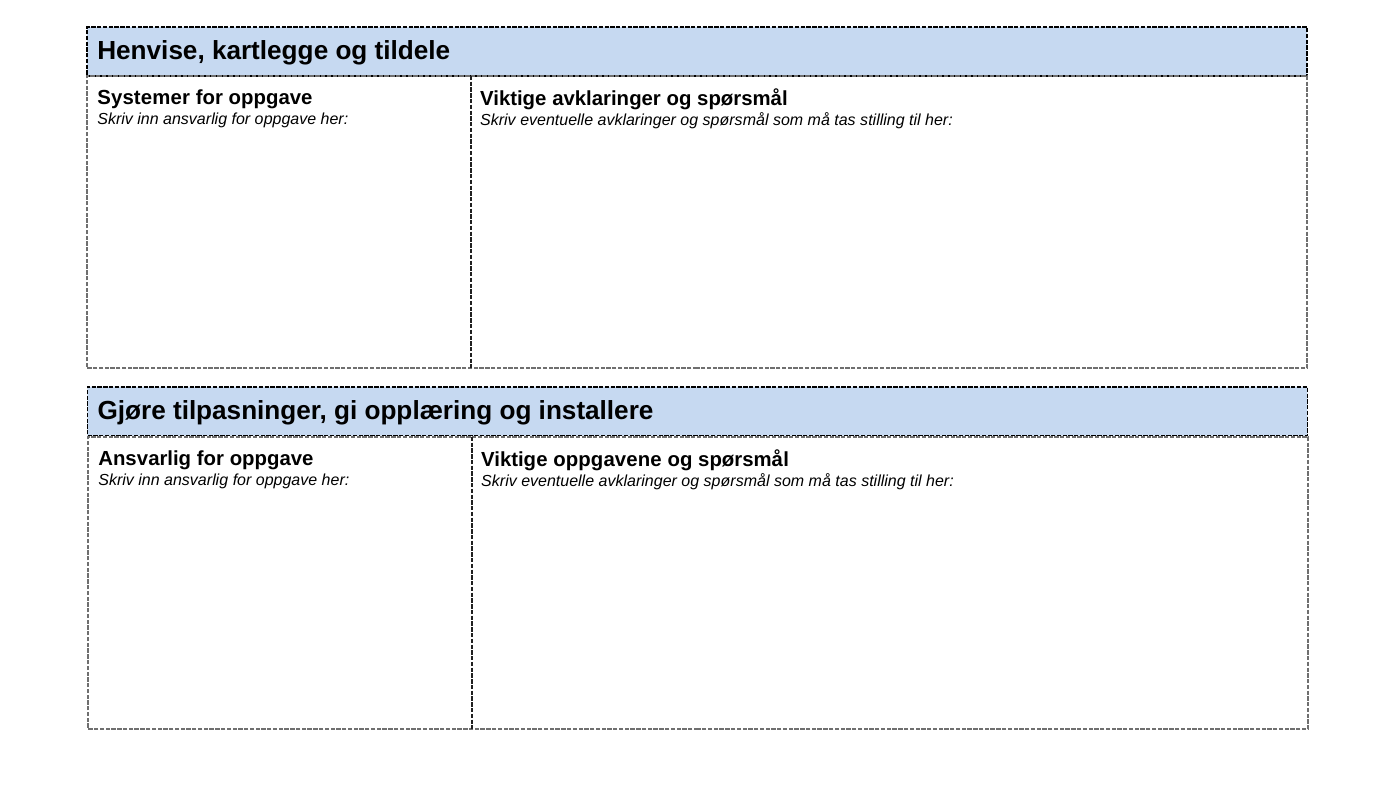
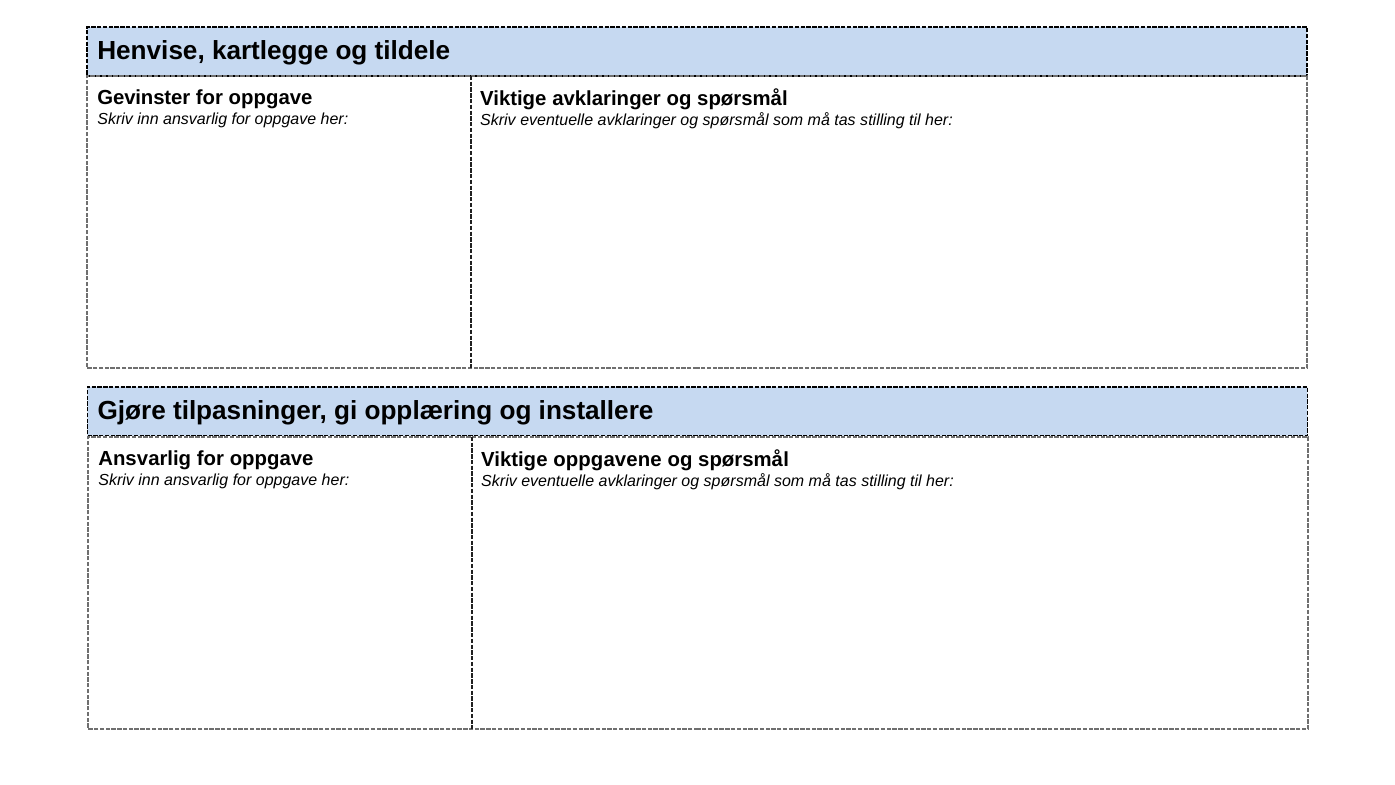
Systemer: Systemer -> Gevinster (144, 97)
